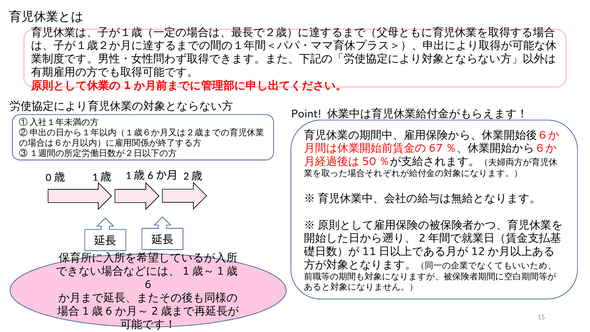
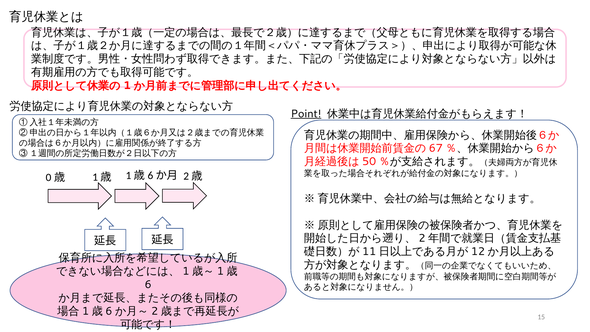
Point underline: none -> present (306, 114)
